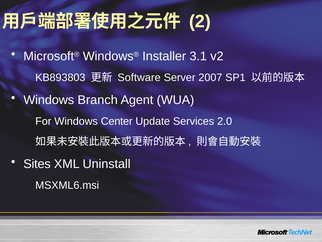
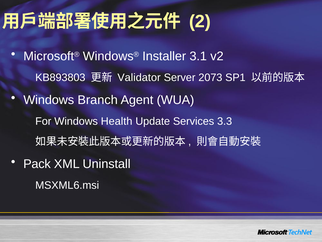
Software: Software -> Validator (139, 77)
2007: 2007 -> 2073 (210, 77)
Center: Center -> Health (117, 121)
2.0: 2.0 -> 3.3 (225, 121)
Sites: Sites -> Pack (37, 164)
